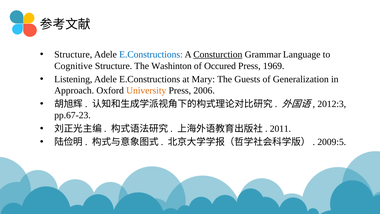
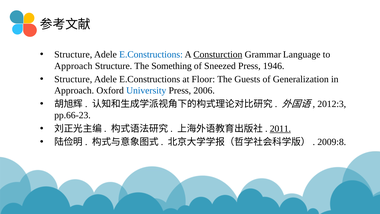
Cognitive: Cognitive -> Approach (73, 66)
Washinton: Washinton -> Something (172, 66)
Occured: Occured -> Sneezed (220, 66)
1969: 1969 -> 1946 (274, 66)
Listening: Listening -> Structure (73, 79)
Mary: Mary -> Floor (203, 79)
University colour: orange -> blue (146, 90)
pp.67-23: pp.67-23 -> pp.66-23 (72, 115)
2011 underline: none -> present (280, 128)
2009:5: 2009:5 -> 2009:8 (332, 142)
